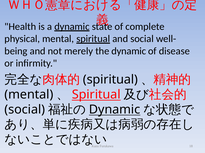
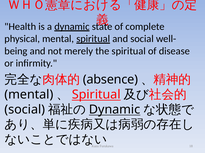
the dynamic: dynamic -> spiritual (129, 51)
spiritual: spiritual -> absence (110, 80)
